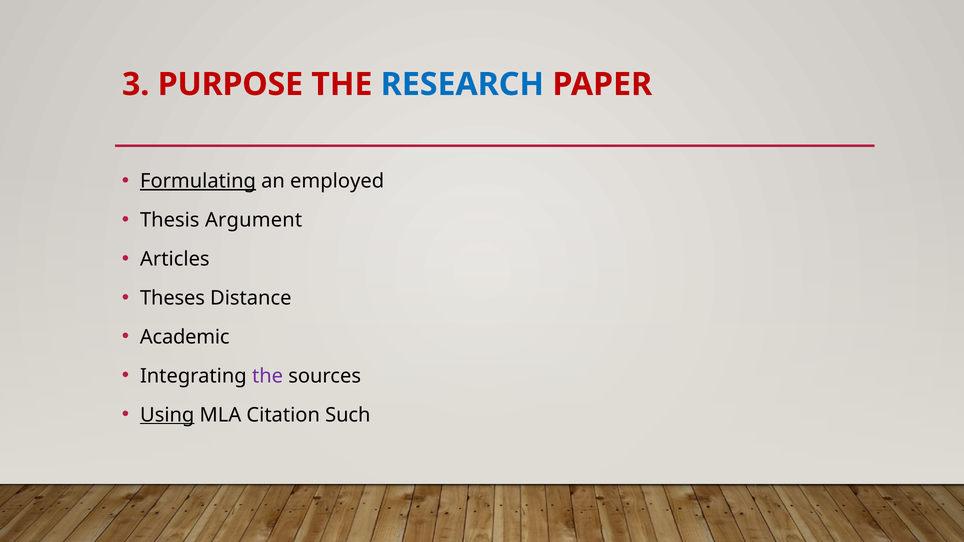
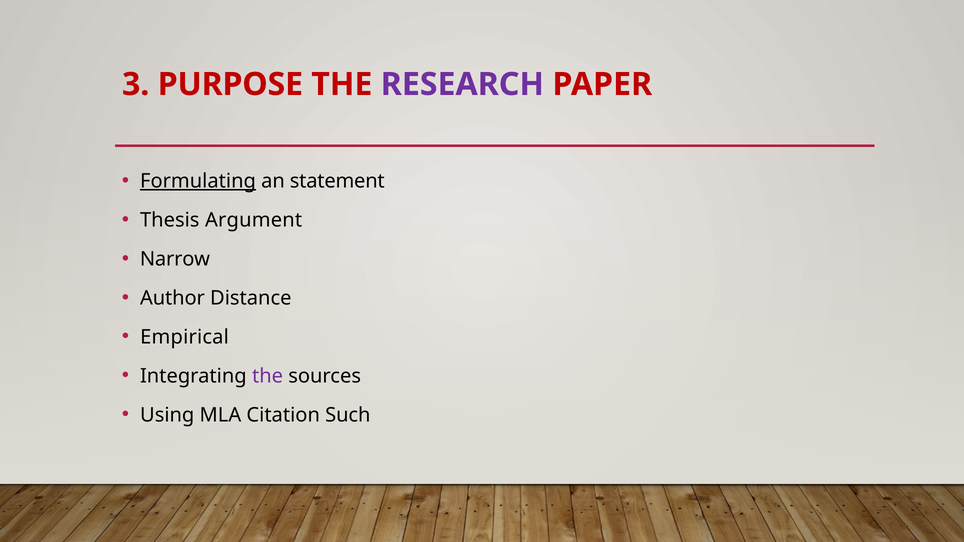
RESEARCH colour: blue -> purple (462, 84)
employed: employed -> statement (337, 181)
Articles: Articles -> Narrow (175, 259)
Theses: Theses -> Author (172, 298)
Academic: Academic -> Empirical (185, 337)
Using underline: present -> none (167, 415)
